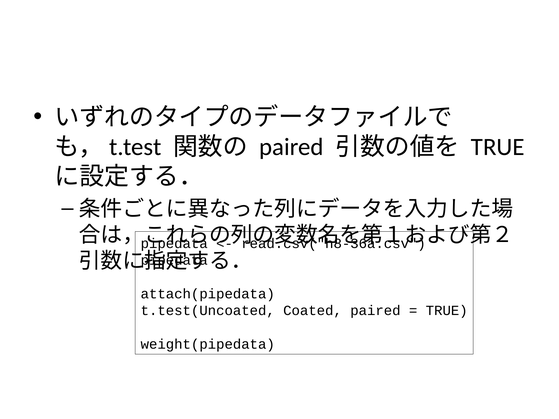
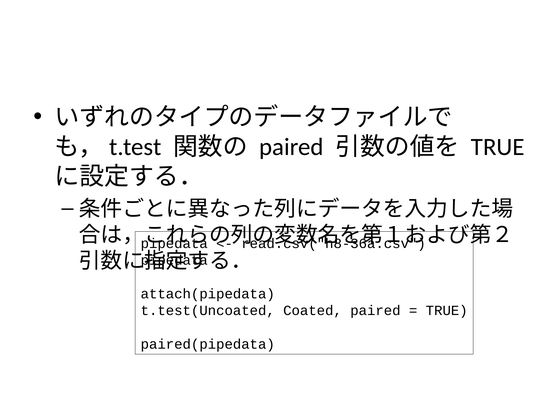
weight(pipedata: weight(pipedata -> paired(pipedata (208, 344)
